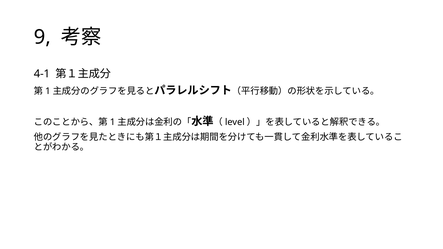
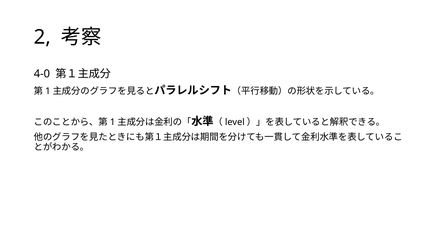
9: 9 -> 2 (42, 37)
4-1: 4-1 -> 4-0 (42, 74)
